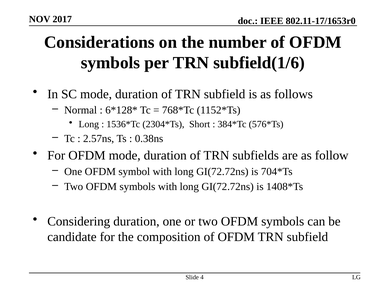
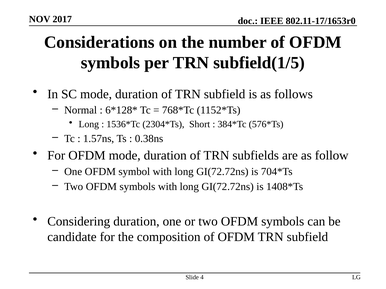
subfield(1/6: subfield(1/6 -> subfield(1/5 (259, 63)
2.57ns: 2.57ns -> 1.57ns (99, 139)
